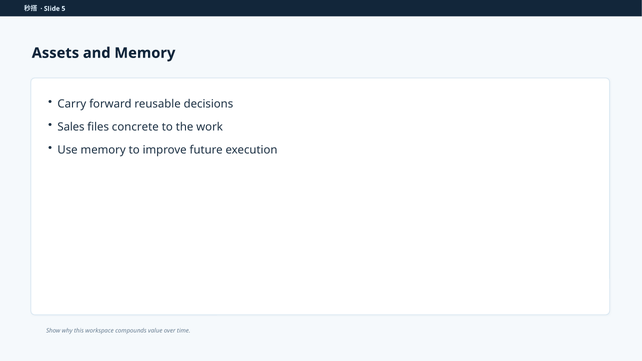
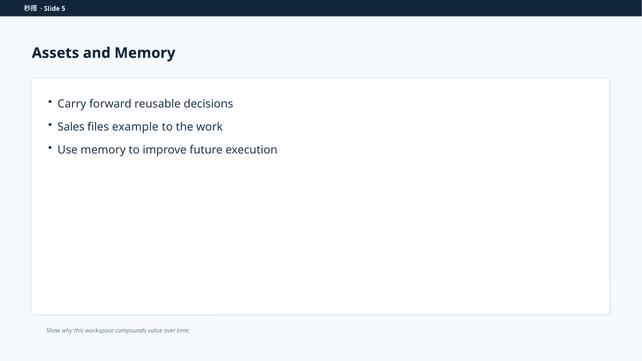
concrete: concrete -> example (135, 127)
